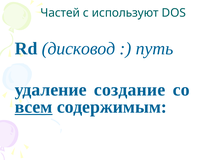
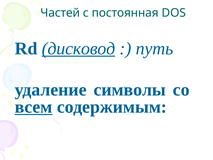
используют: используют -> постоянная (125, 13)
дисковод underline: none -> present (78, 48)
создание: создание -> символы (130, 90)
